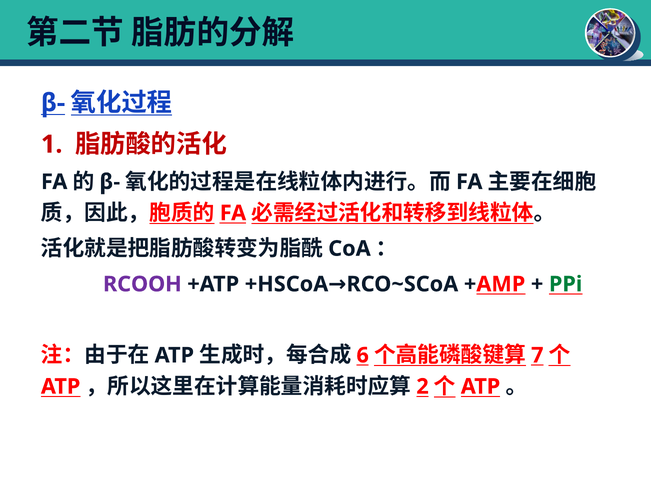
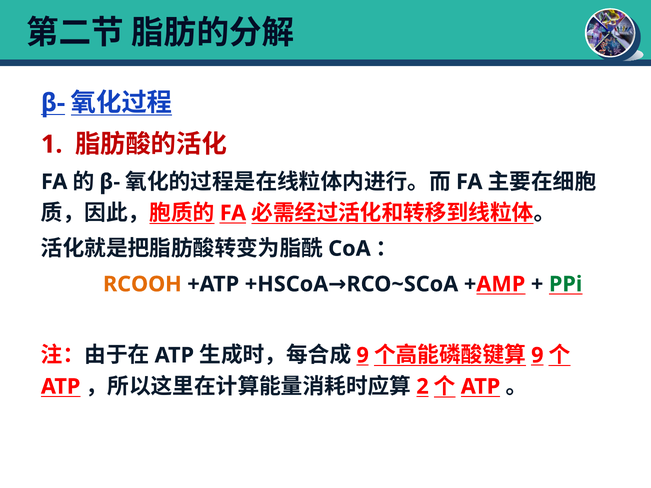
RCOOH colour: purple -> orange (142, 284)
6: 6 -> 9 (363, 355)
7: 7 -> 9 (537, 355)
